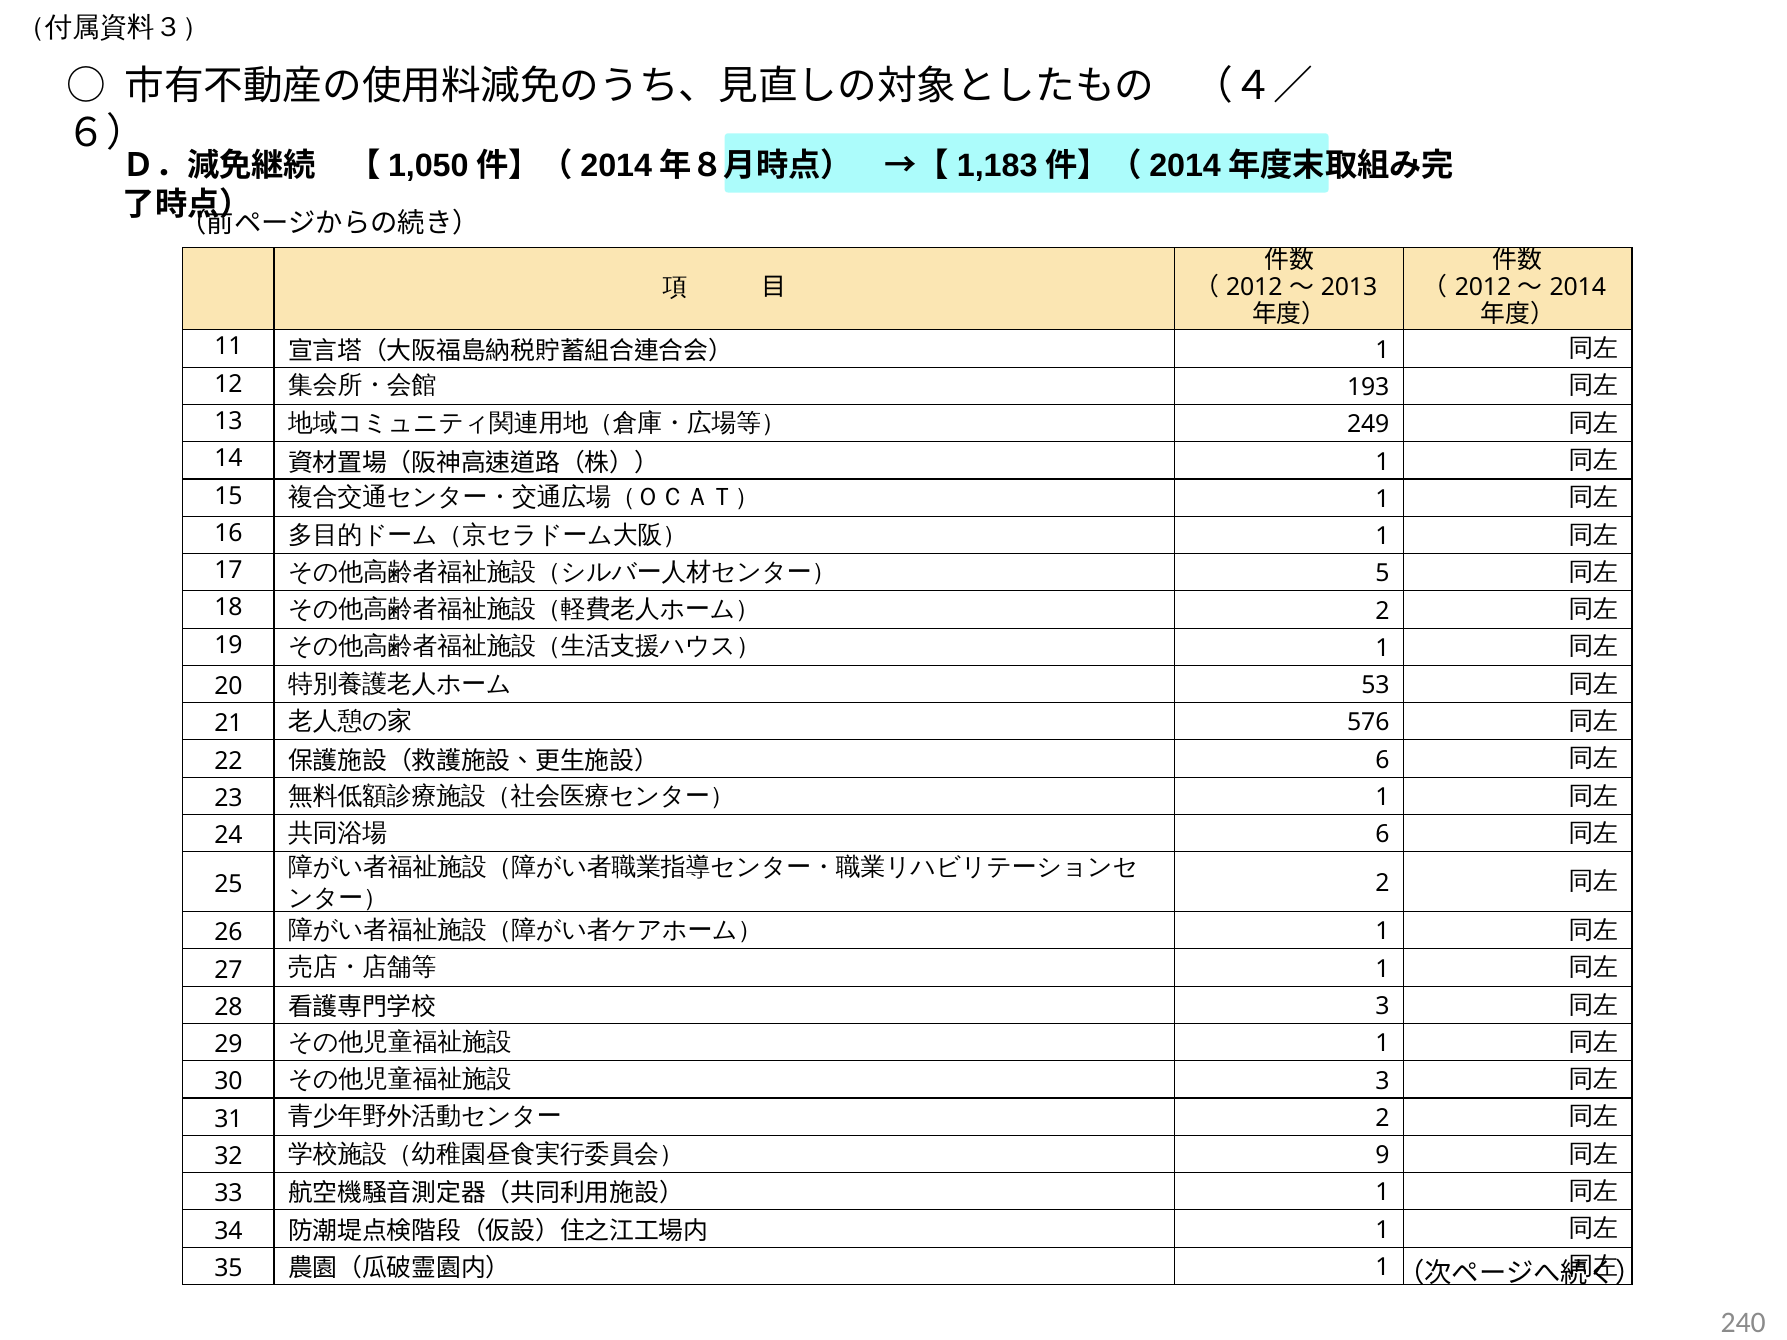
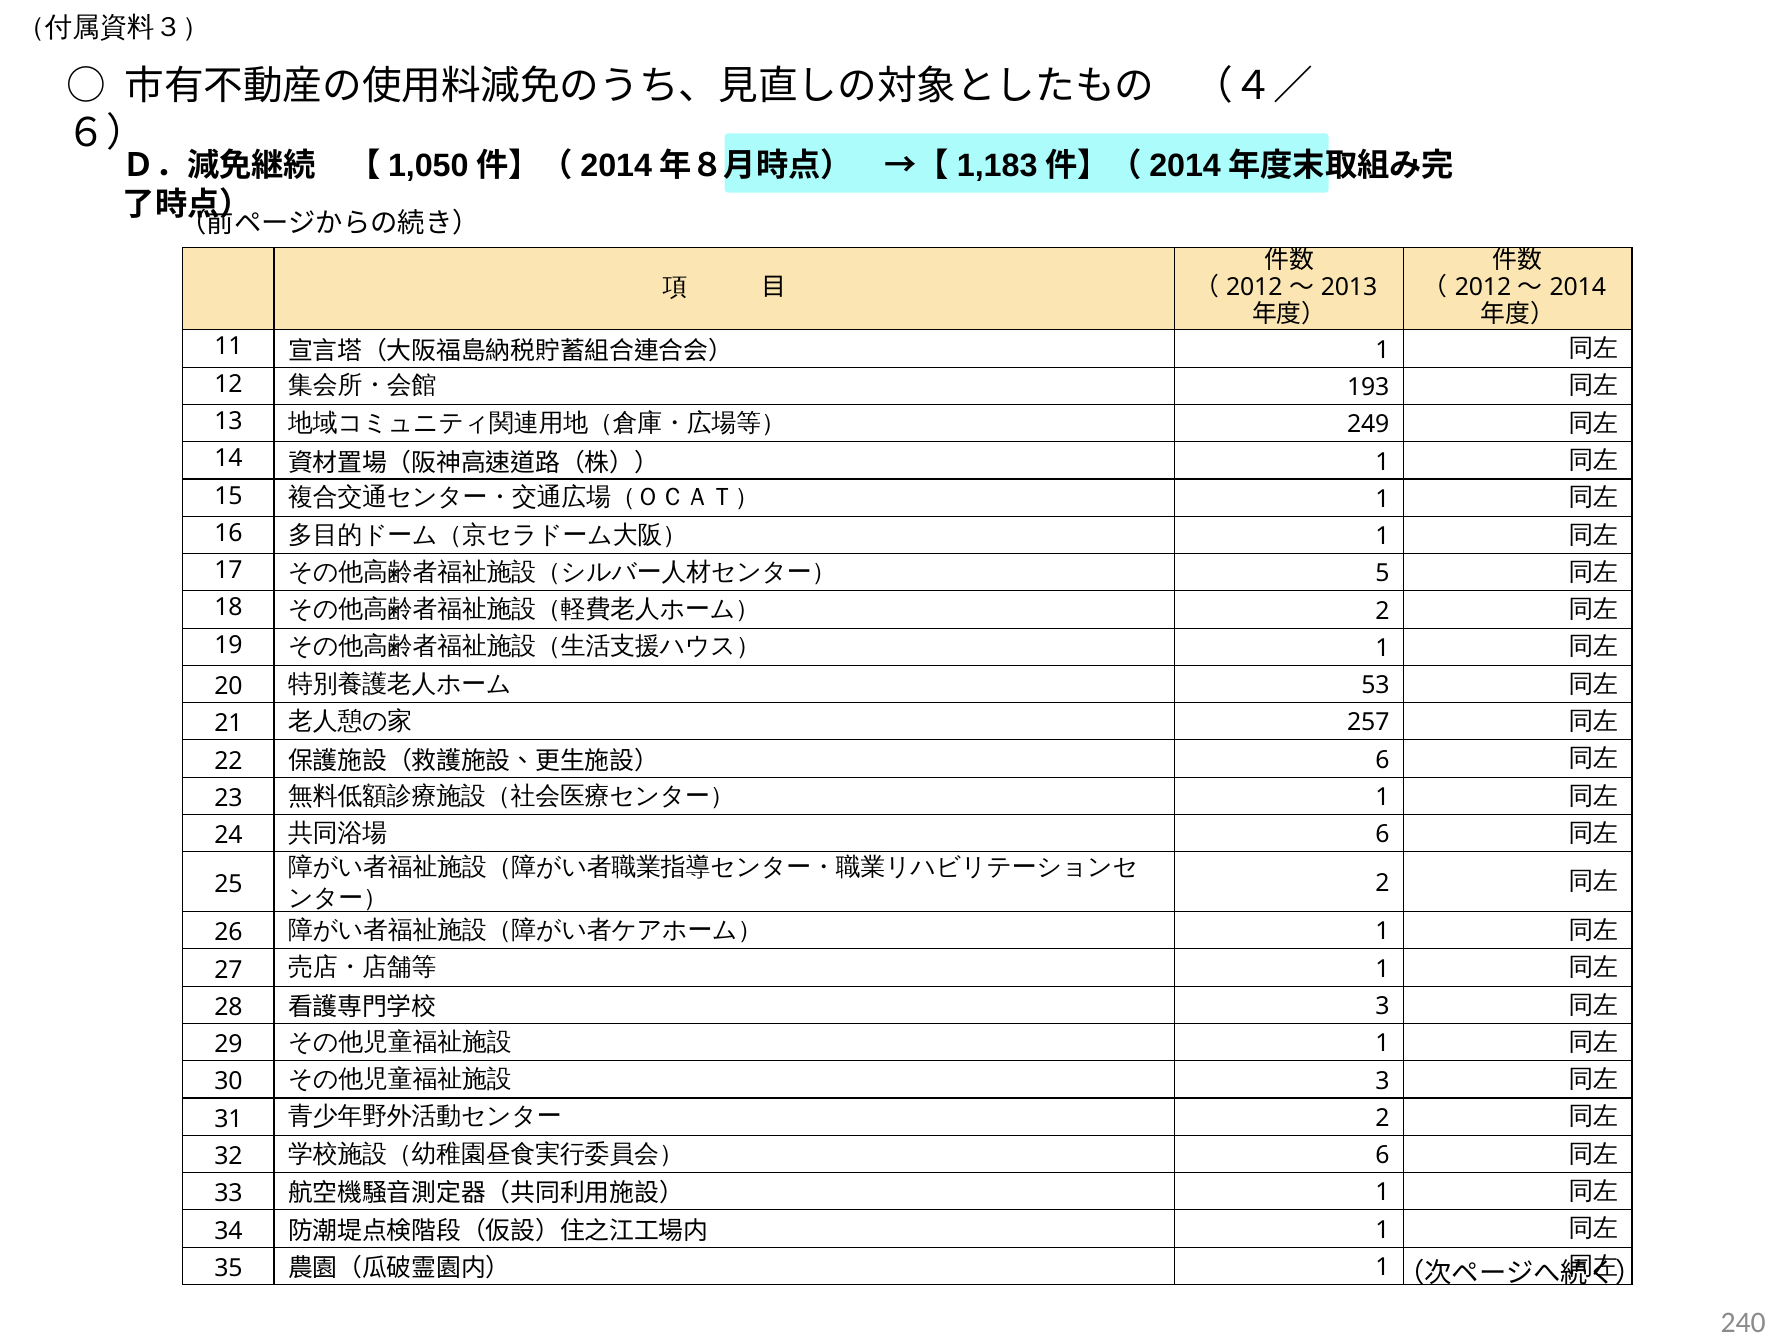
576: 576 -> 257 (1368, 723)
9: 9 -> 6 (1383, 1156)
